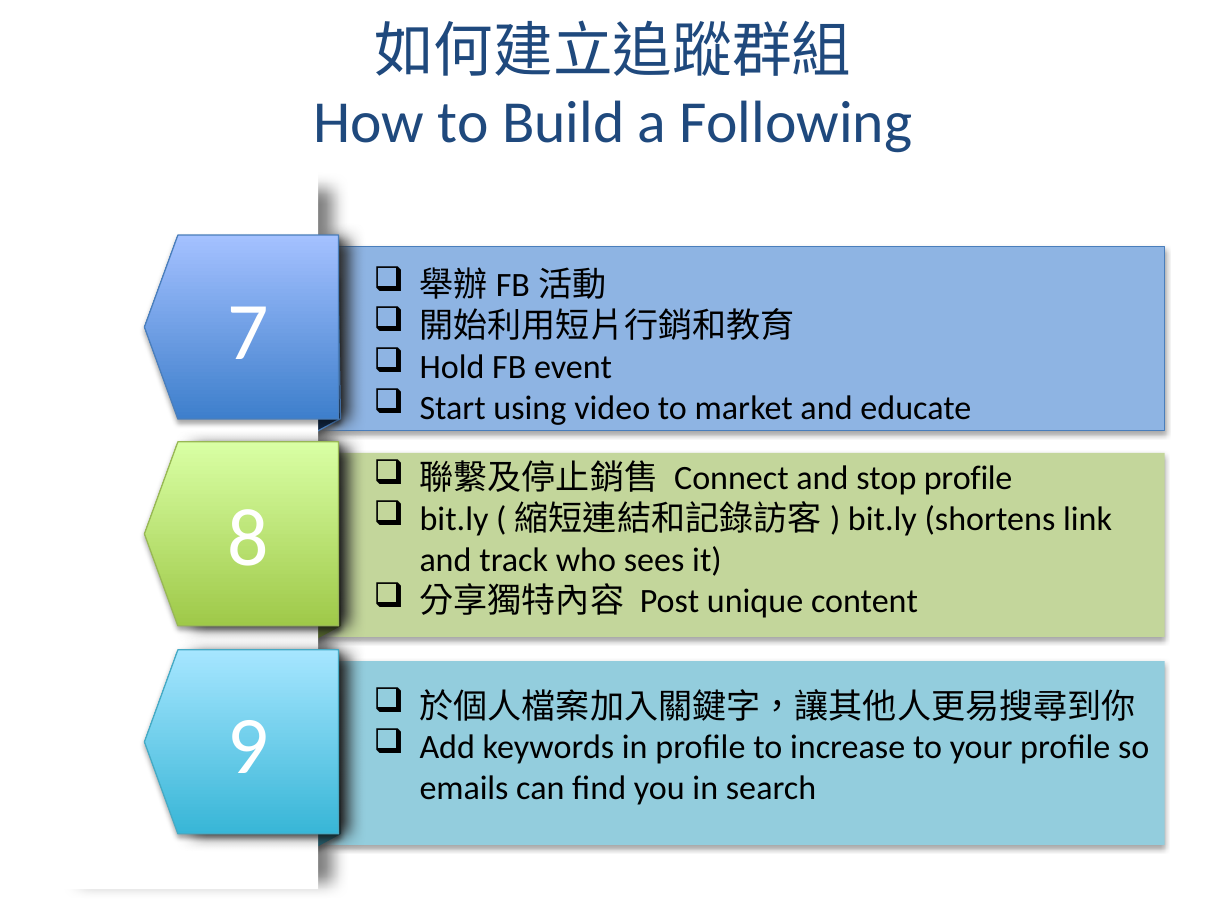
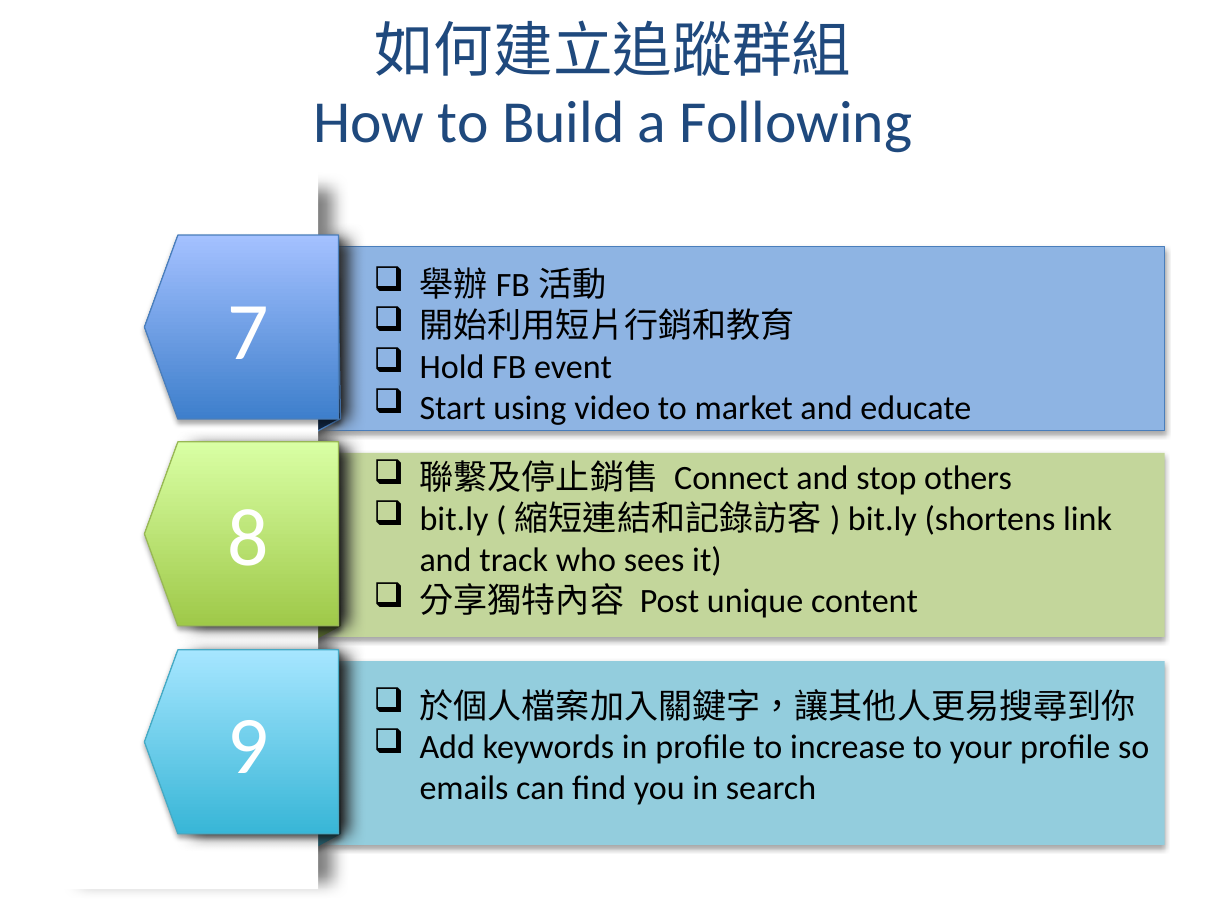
stop profile: profile -> others (968, 478)
